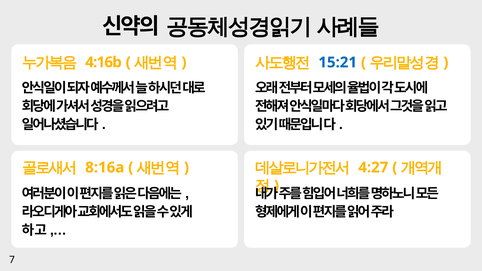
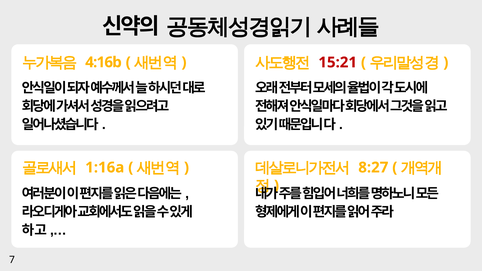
15:21 colour: blue -> red (338, 62)
8:16a: 8:16a -> 1:16a (105, 168)
4:27: 4:27 -> 8:27 (373, 168)
